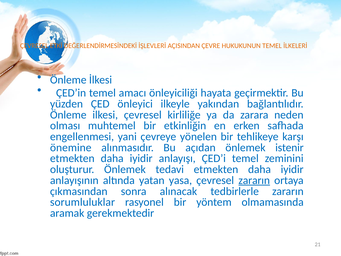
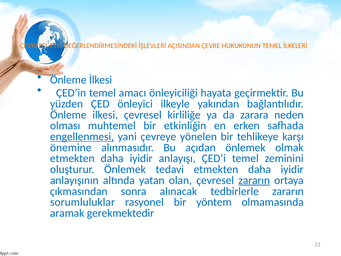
engellenmesi underline: none -> present (82, 136)
istenir: istenir -> olmak (289, 147)
yasa: yasa -> olan (180, 180)
